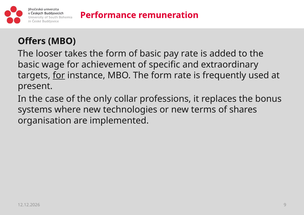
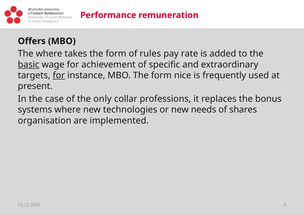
The looser: looser -> where (49, 54)
of basic: basic -> rules (150, 54)
basic underline: none -> present (29, 65)
form rate: rate -> nice (183, 75)
terms: terms -> needs (204, 110)
